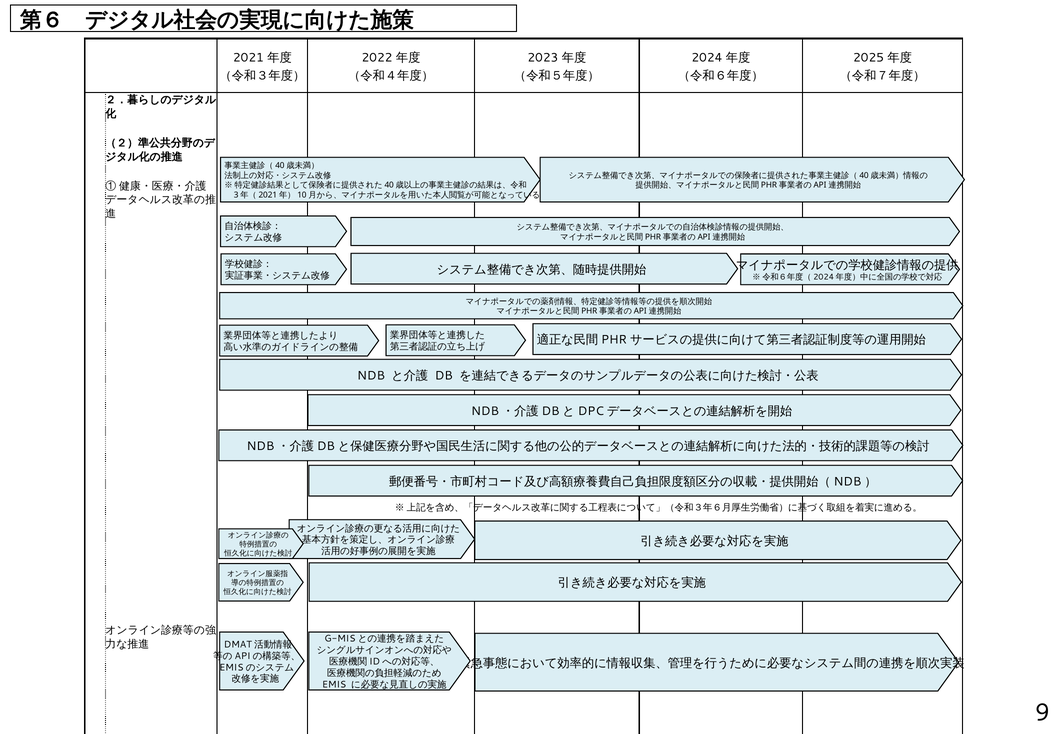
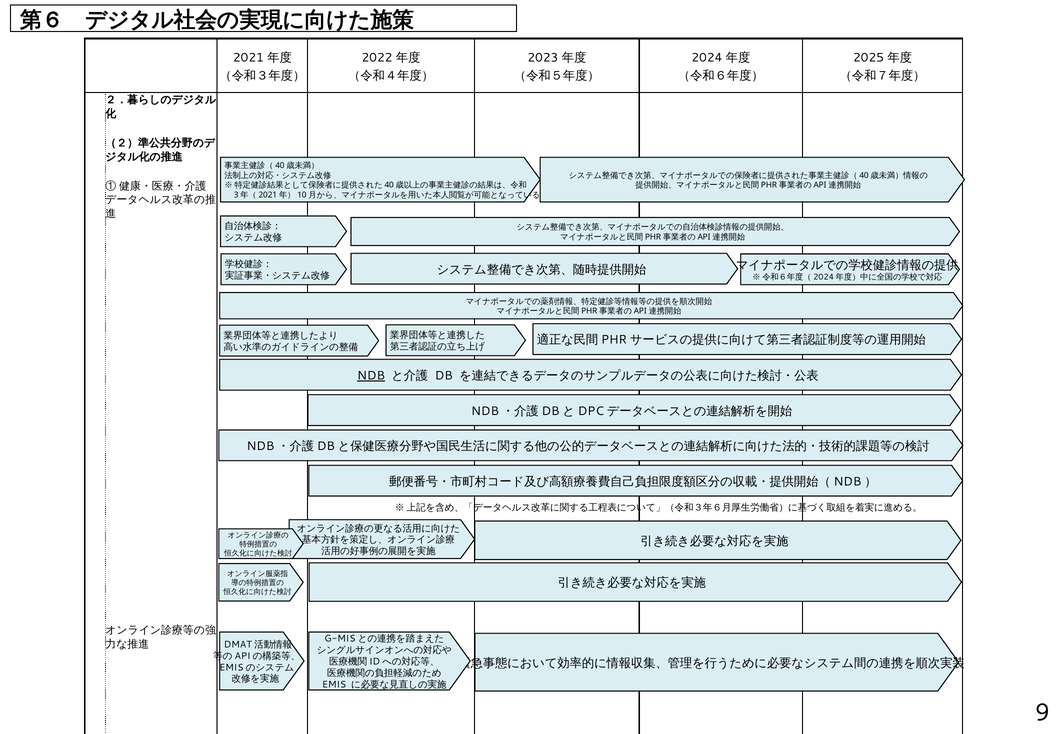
NDB underline: none -> present (371, 376)
